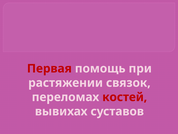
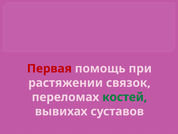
костей colour: red -> green (125, 97)
